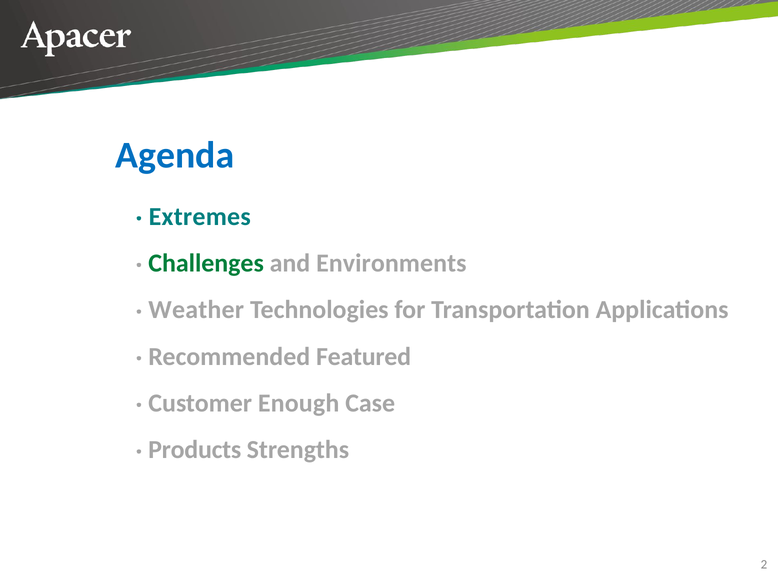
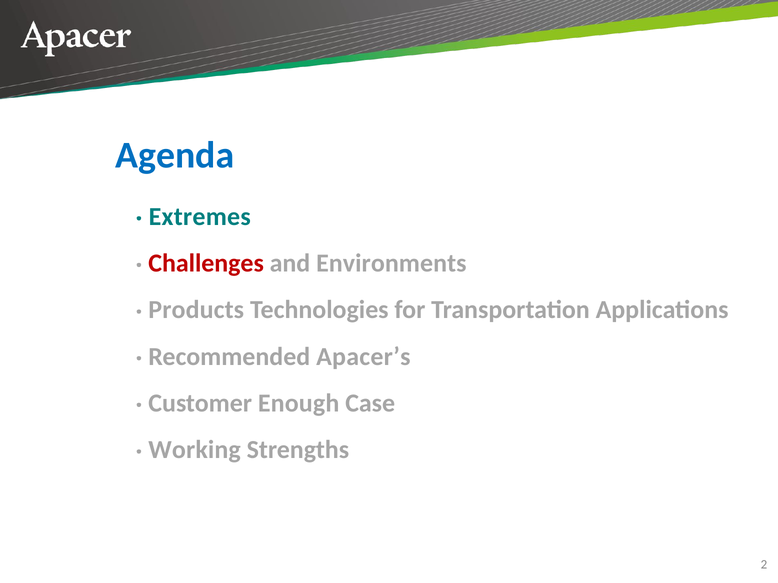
Challenges colour: green -> red (206, 263)
Weather: Weather -> Products (196, 310)
Featured: Featured -> Apacerʼs (363, 357)
Products: Products -> Working (195, 450)
